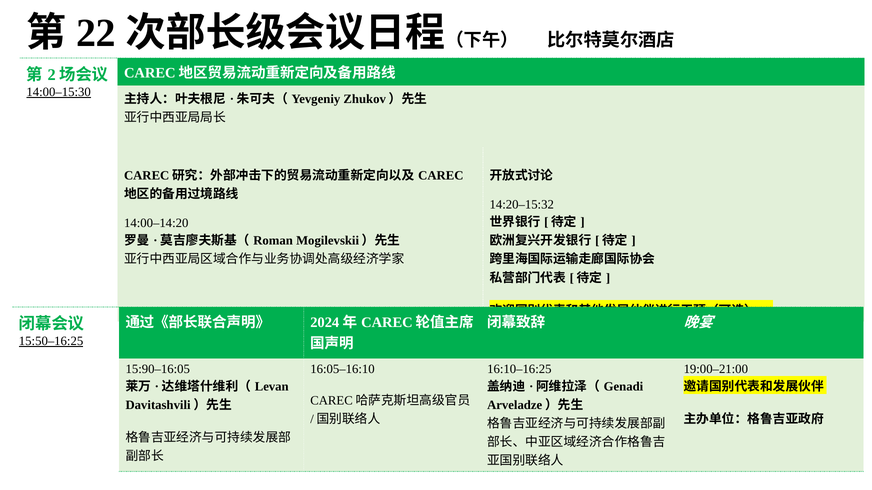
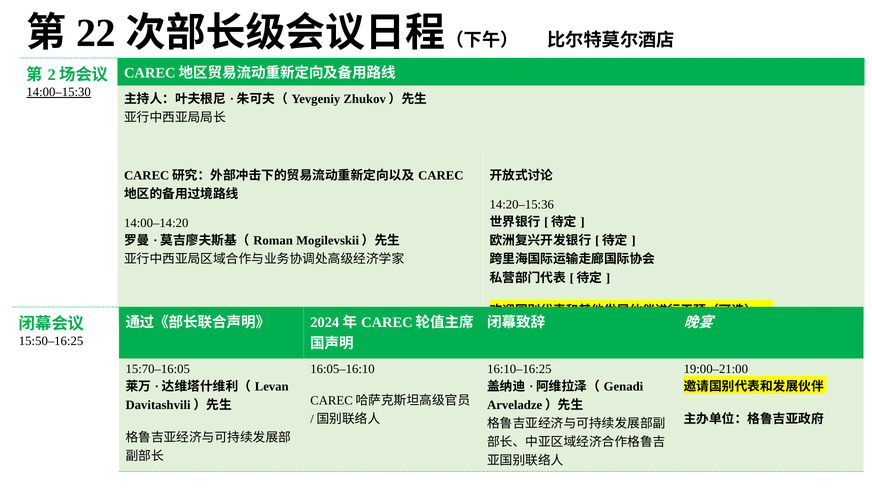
14:20–15:32: 14:20–15:32 -> 14:20–15:36 (522, 205)
15:50–16:25 underline: present -> none (51, 341)
15:90–16:05: 15:90–16:05 -> 15:70–16:05 (158, 369)
